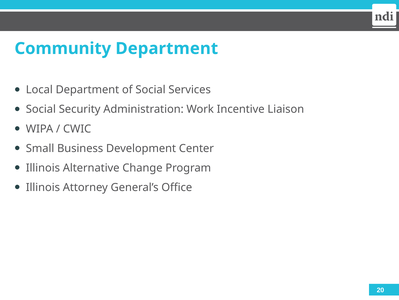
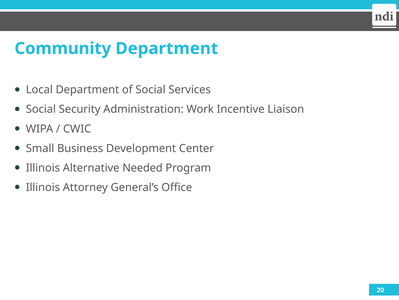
Change: Change -> Needed (143, 167)
